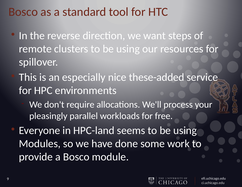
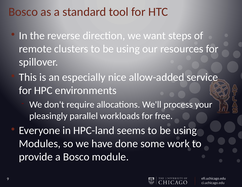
these-added: these-added -> allow-added (157, 77)
